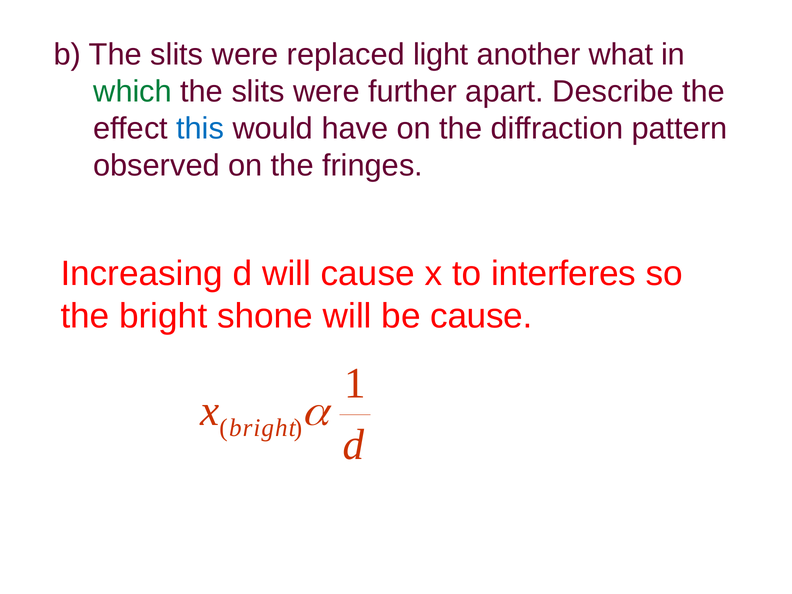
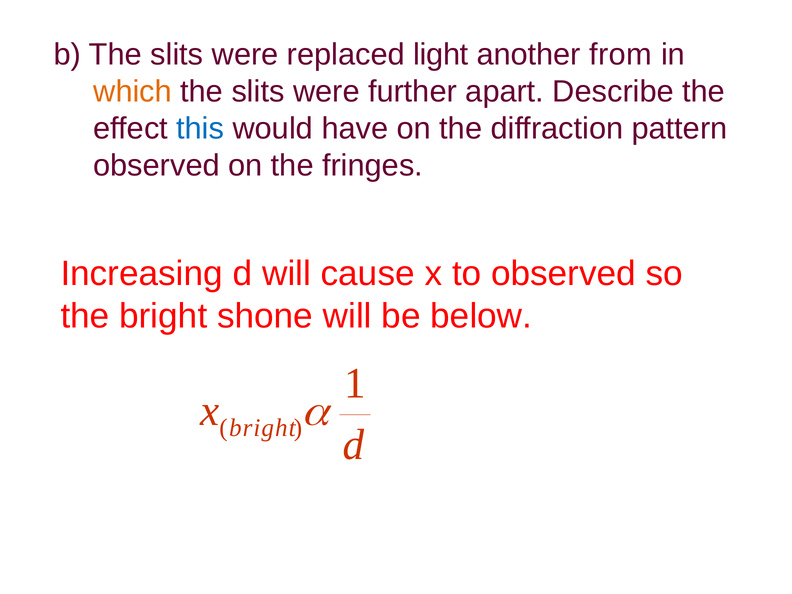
what: what -> from (621, 55)
which colour: green -> orange (133, 92)
to interferes: interferes -> observed (563, 274)
be cause: cause -> below (481, 316)
